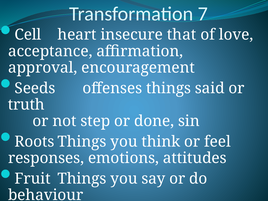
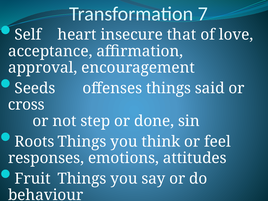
Cell: Cell -> Self (28, 35)
truth: truth -> cross (26, 105)
